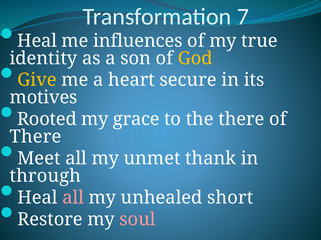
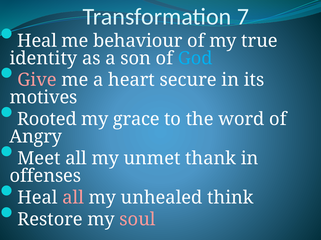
influences: influences -> behaviour (138, 41)
God colour: yellow -> light blue (195, 58)
Give colour: yellow -> pink (37, 80)
the there: there -> word (241, 120)
There: There -> Angry (36, 137)
through: through -> offenses (45, 176)
short: short -> think (230, 198)
